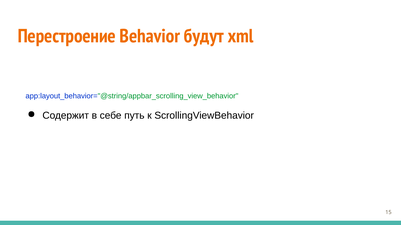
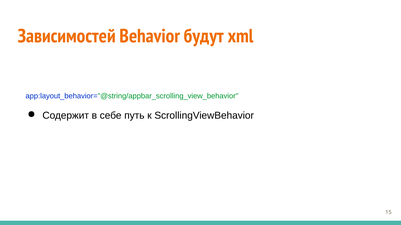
Перестроение: Перестроение -> Зависимостей (67, 36)
